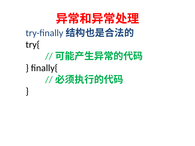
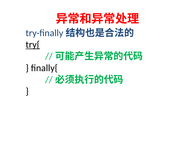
try{ underline: none -> present (33, 45)
